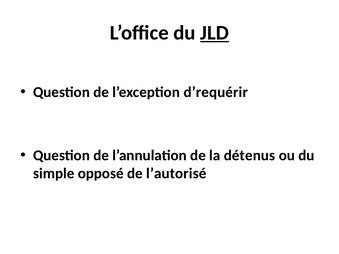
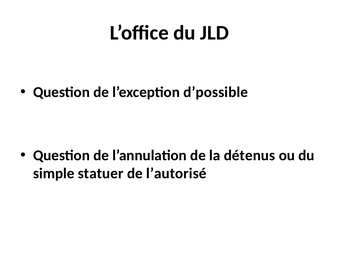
JLD underline: present -> none (215, 33)
d’requérir: d’requérir -> d’possible (216, 92)
opposé: opposé -> statuer (101, 174)
